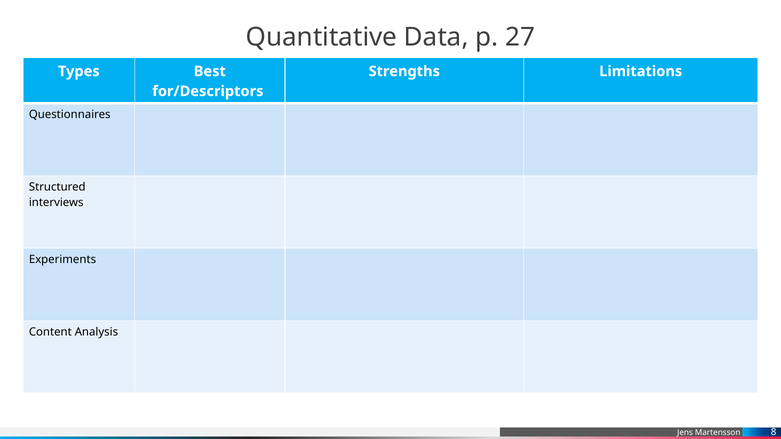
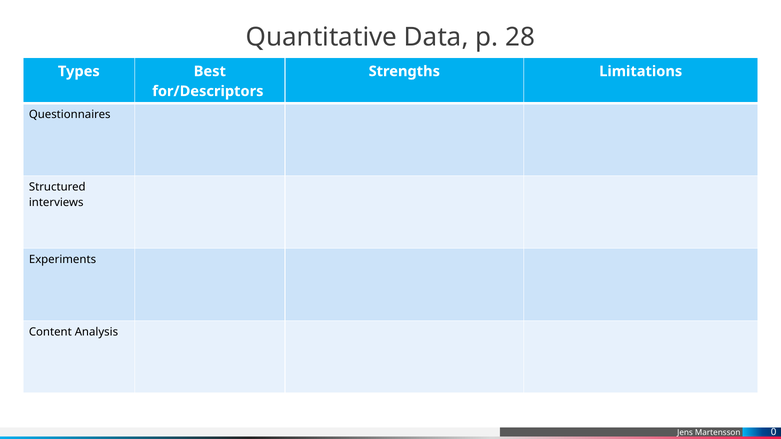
27: 27 -> 28 (520, 37)
8: 8 -> 0 (774, 432)
